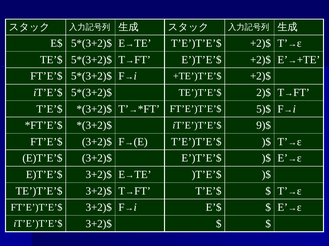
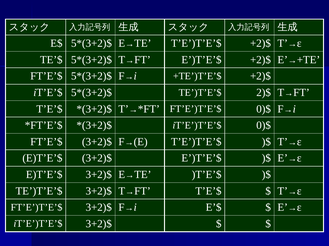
FT’E’)T’E’$ 5)$: 5)$ -> 0)$ (264, 109)
iT’E’)T’E’$ 9)$: 9)$ -> 0)$ (264, 126)
